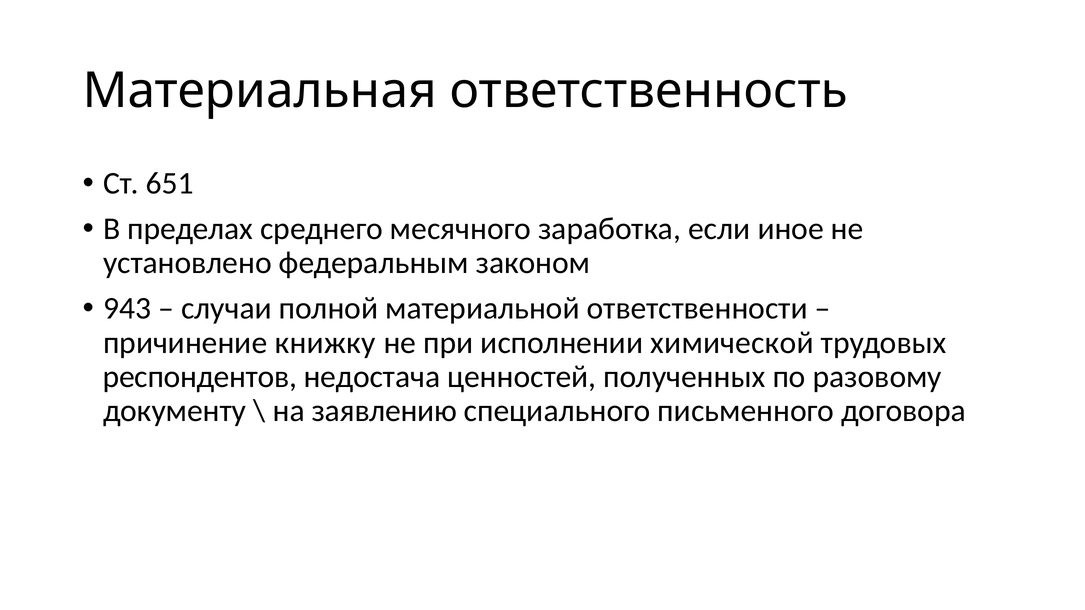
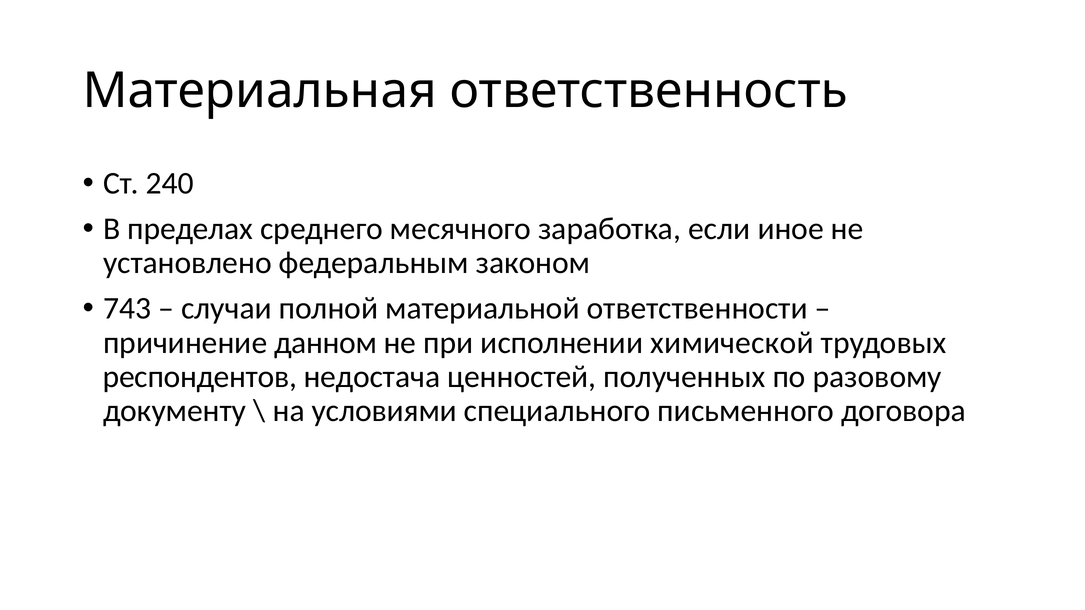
651: 651 -> 240 (170, 183)
943: 943 -> 743 (127, 309)
книжку: книжку -> данном (326, 343)
заявлению: заявлению -> условиями (384, 411)
